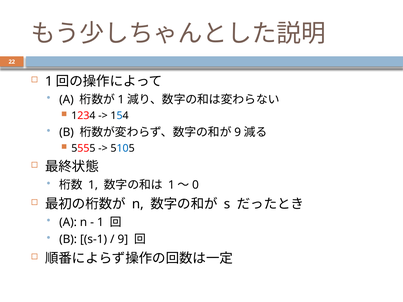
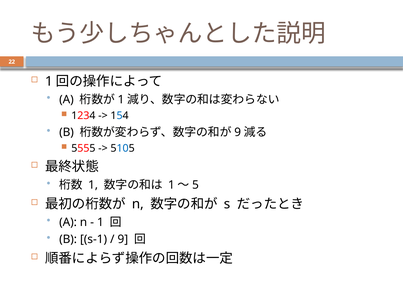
0: 0 -> 5 (195, 185)
